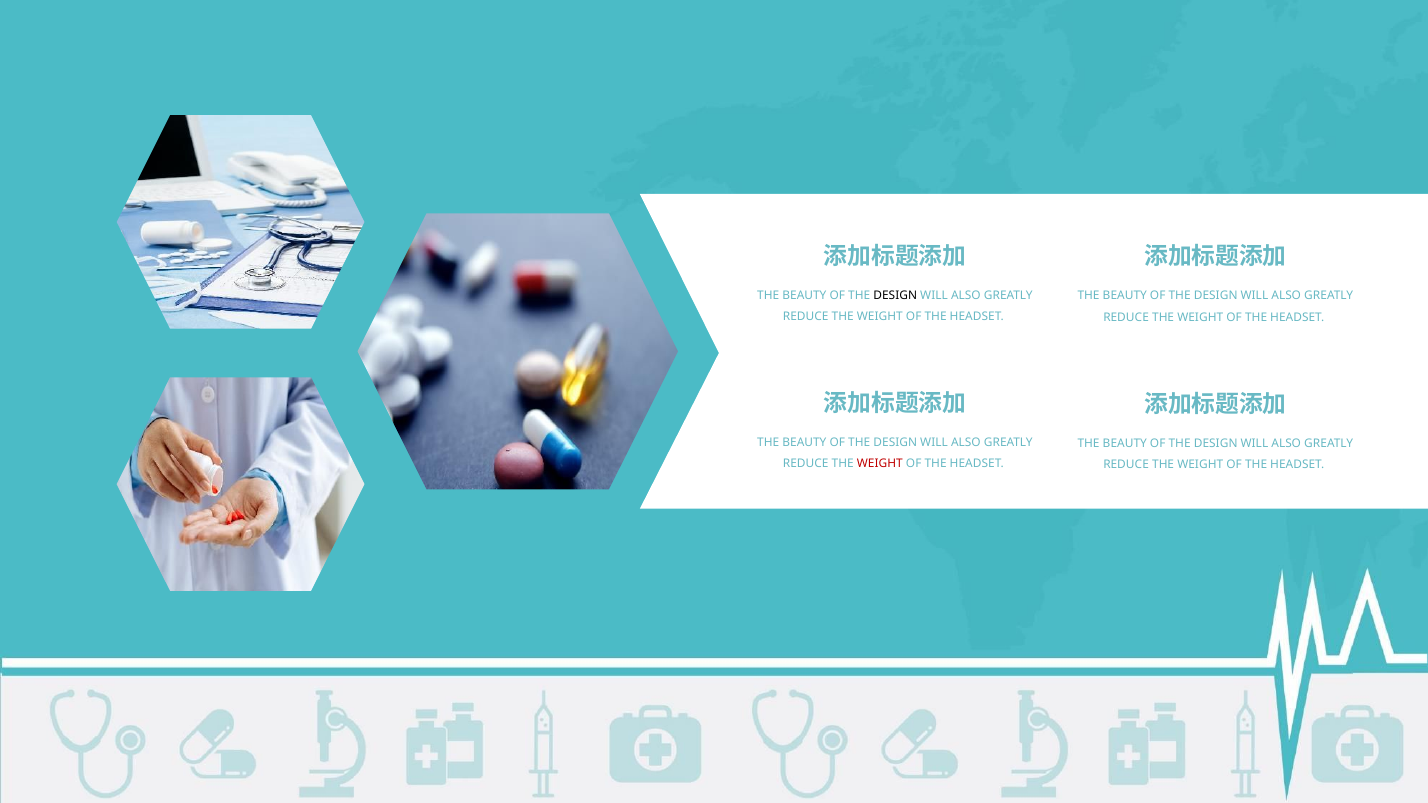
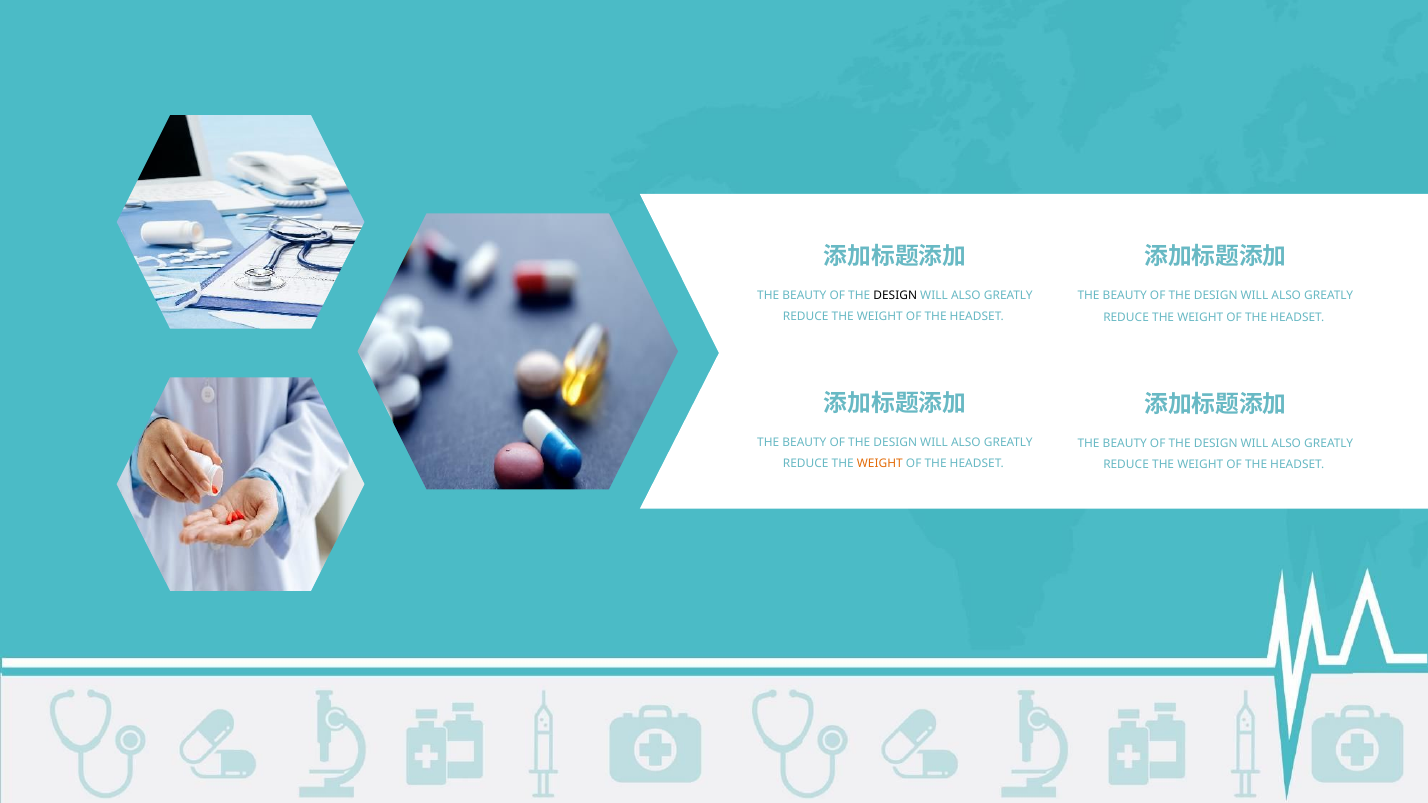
WEIGHT colour: red -> orange (880, 464)
